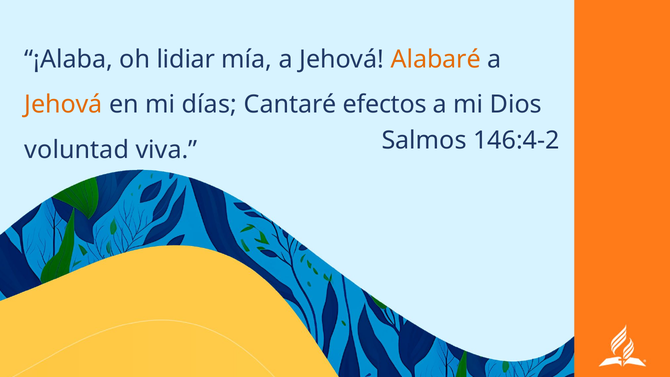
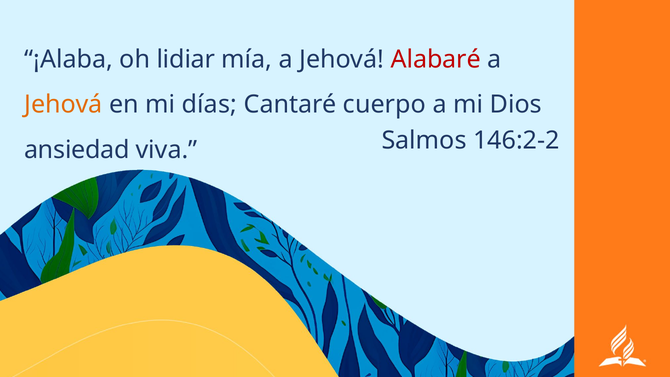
Alabaré colour: orange -> red (436, 59)
efectos: efectos -> cuerpo (385, 104)
voluntad: voluntad -> ansiedad (77, 150)
146:4-2: 146:4-2 -> 146:2-2 (516, 140)
